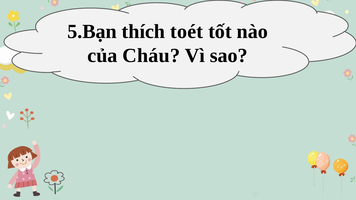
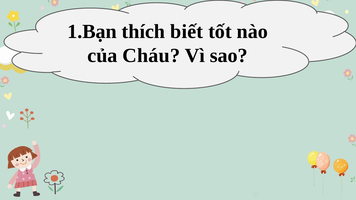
5.Bạn: 5.Bạn -> 1.Bạn (92, 31)
toét: toét -> biết (187, 31)
